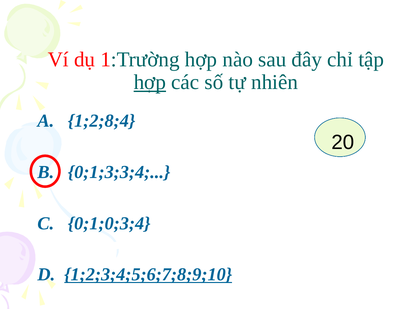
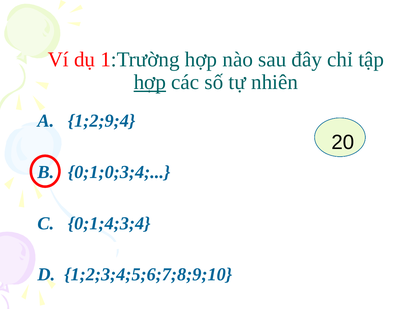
1;2;8;4: 1;2;8;4 -> 1;2;9;4 (102, 120)
0;1;3;3;4: 0;1;3;3;4 -> 0;1;0;3;4 (119, 172)
0;1;0;3;4: 0;1;0;3;4 -> 0;1;4;3;4 (109, 223)
1;2;3;4;5;6;7;8;9;10 underline: present -> none (148, 274)
